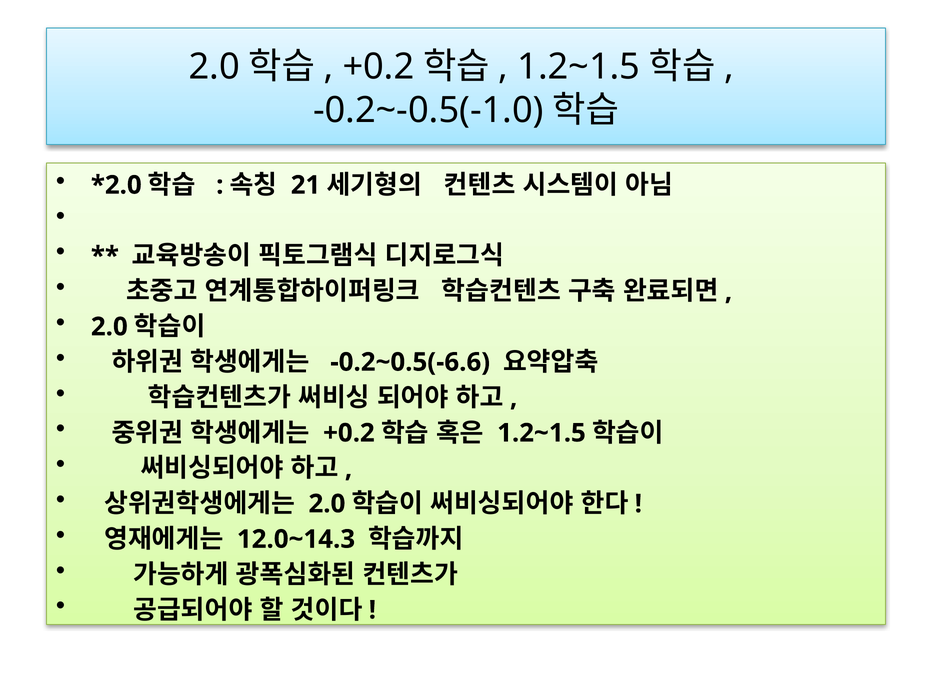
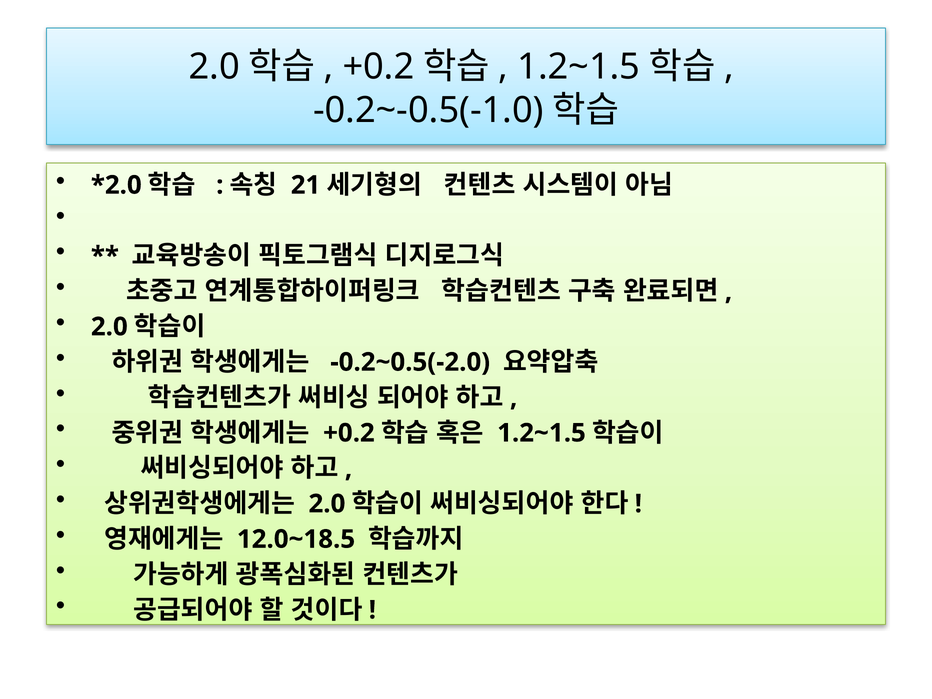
-0.2~0.5(-6.6: -0.2~0.5(-6.6 -> -0.2~0.5(-2.0 (410, 362)
12.0~14.3: 12.0~14.3 -> 12.0~18.5 (296, 539)
